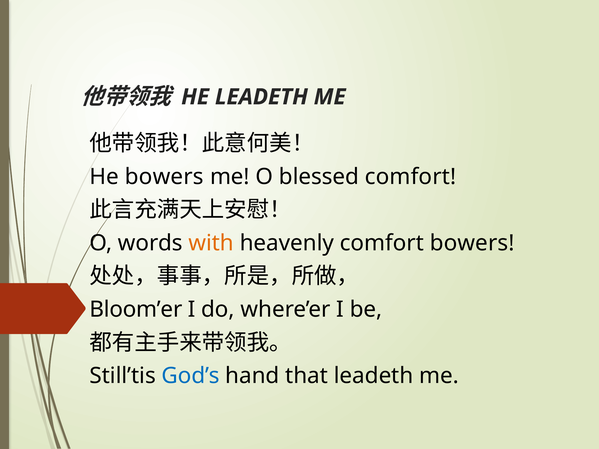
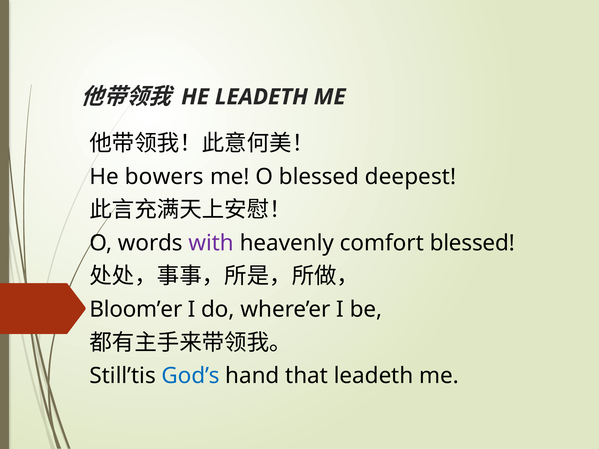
blessed comfort: comfort -> deepest (411, 177)
with colour: orange -> purple (211, 243)
comfort bowers: bowers -> blessed (472, 243)
